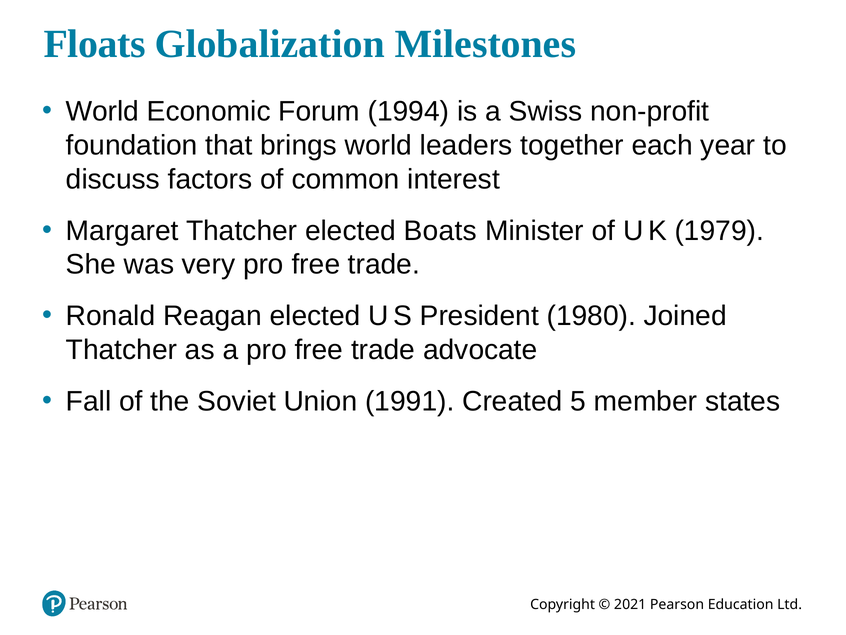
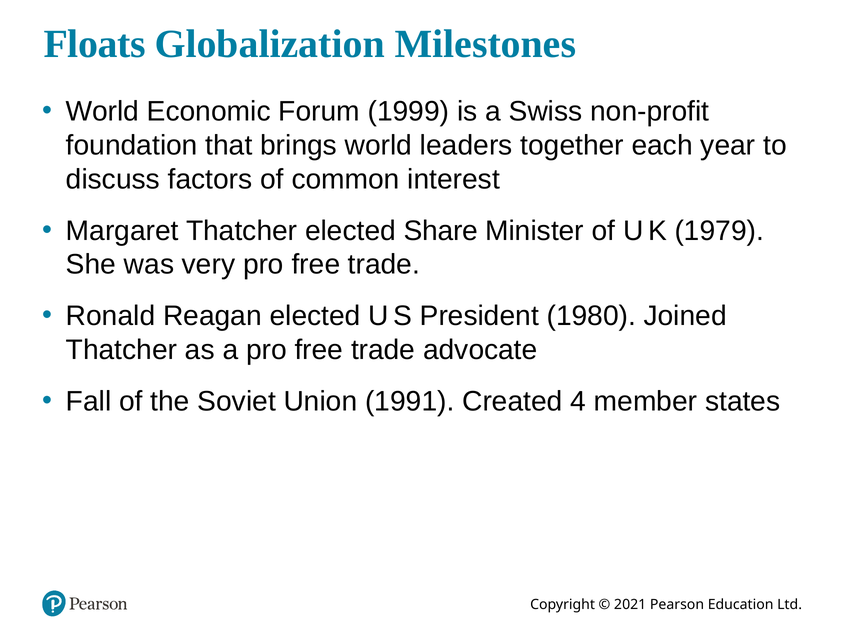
1994: 1994 -> 1999 (409, 111)
Boats: Boats -> Share (441, 231)
5: 5 -> 4 (578, 401)
